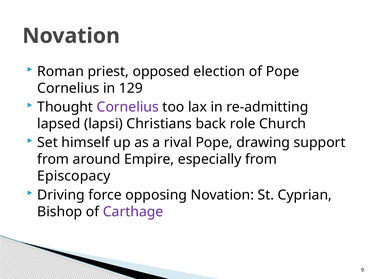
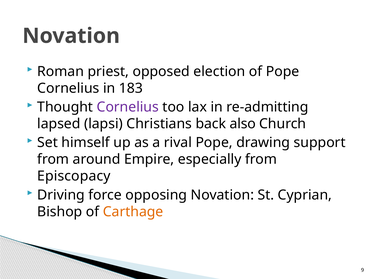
129: 129 -> 183 (131, 88)
role: role -> also (243, 124)
Carthage colour: purple -> orange (133, 212)
